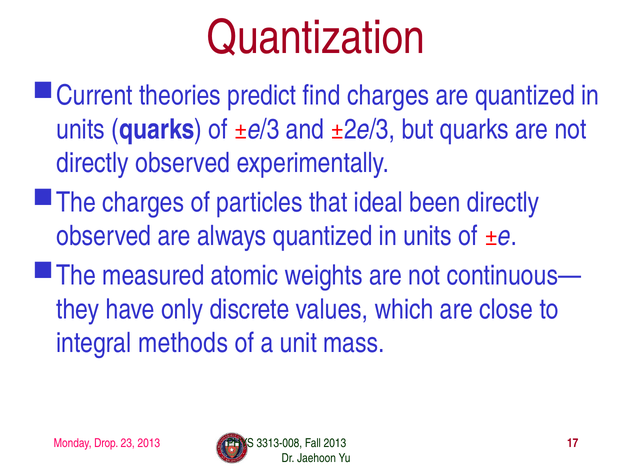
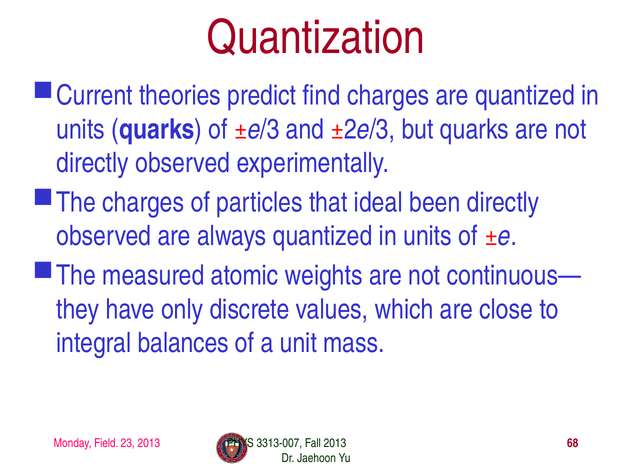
methods: methods -> balances (183, 343)
Drop: Drop -> Field (106, 443)
3313-008: 3313-008 -> 3313-007 (279, 443)
17: 17 -> 68 (573, 443)
